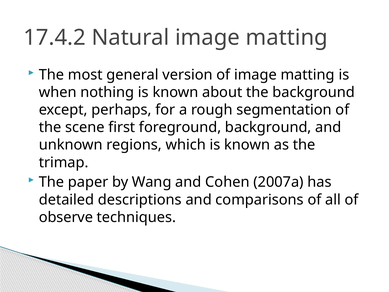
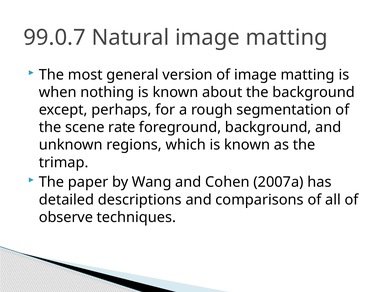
17.4.2: 17.4.2 -> 99.0.7 (55, 38)
first: first -> rate (122, 127)
